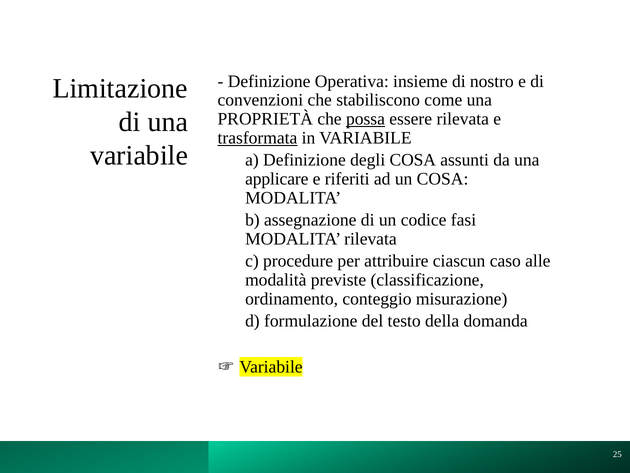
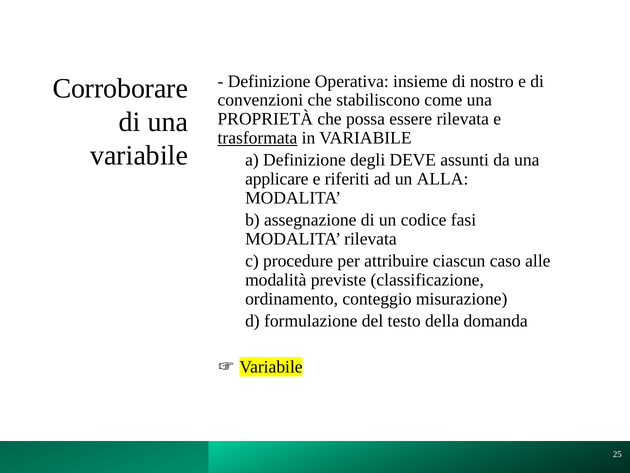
Limitazione: Limitazione -> Corroborare (120, 88)
possa underline: present -> none (365, 119)
degli COSA: COSA -> DEVE (413, 160)
un COSA: COSA -> ALLA (443, 179)
